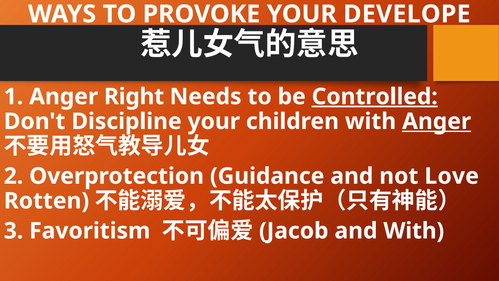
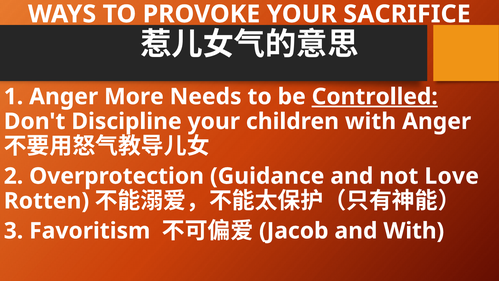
DEVELOPE: DEVELOPE -> SACRIFICE (407, 14)
Right: Right -> More (134, 97)
Anger underline: present -> none (437, 121)
